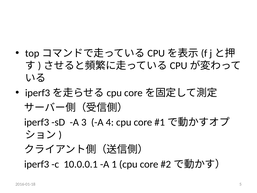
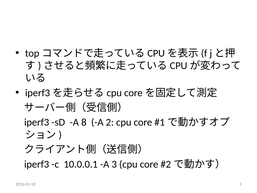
3: 3 -> 8 (84, 122)
4: 4 -> 2 (110, 122)
1: 1 -> 3 (114, 164)
